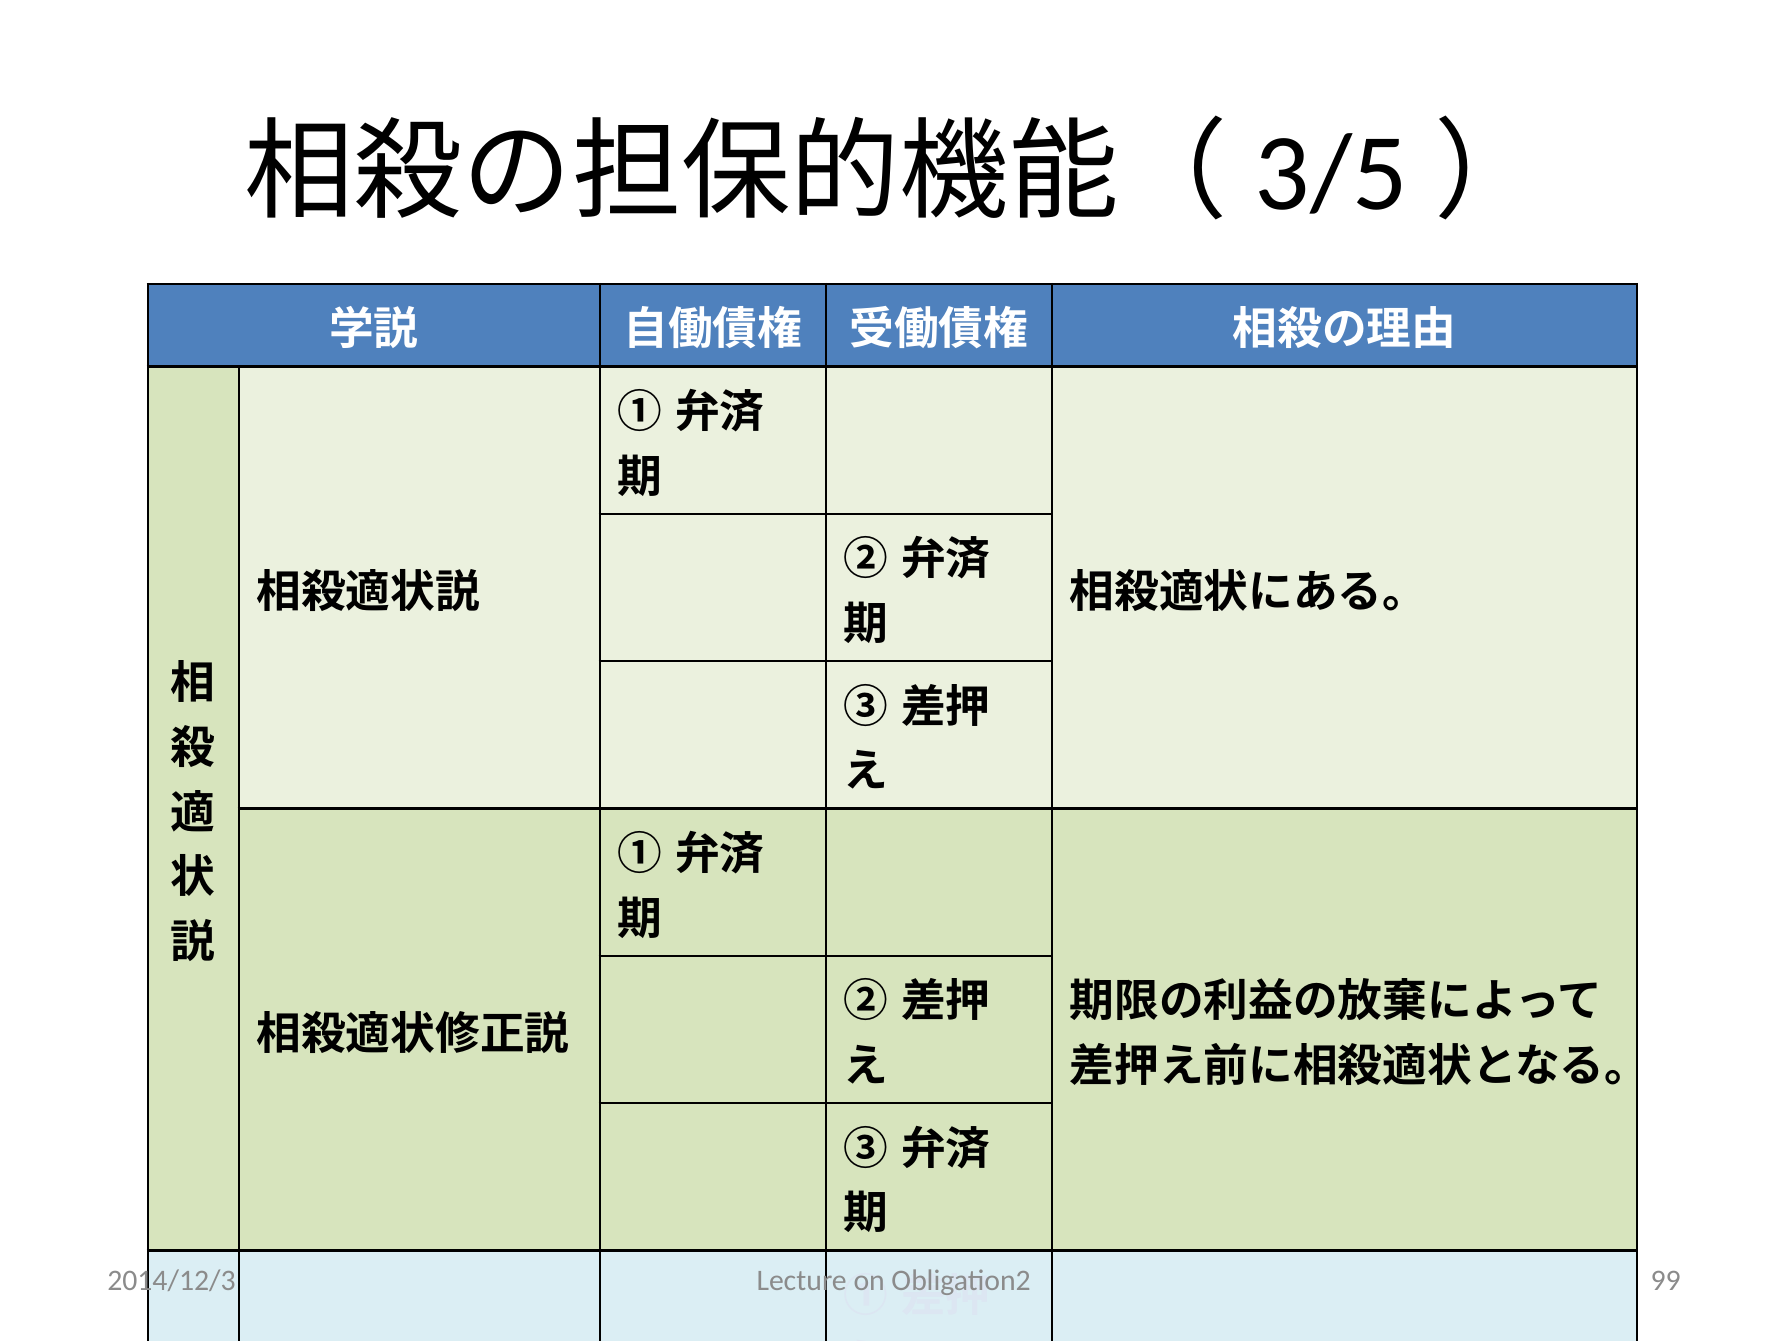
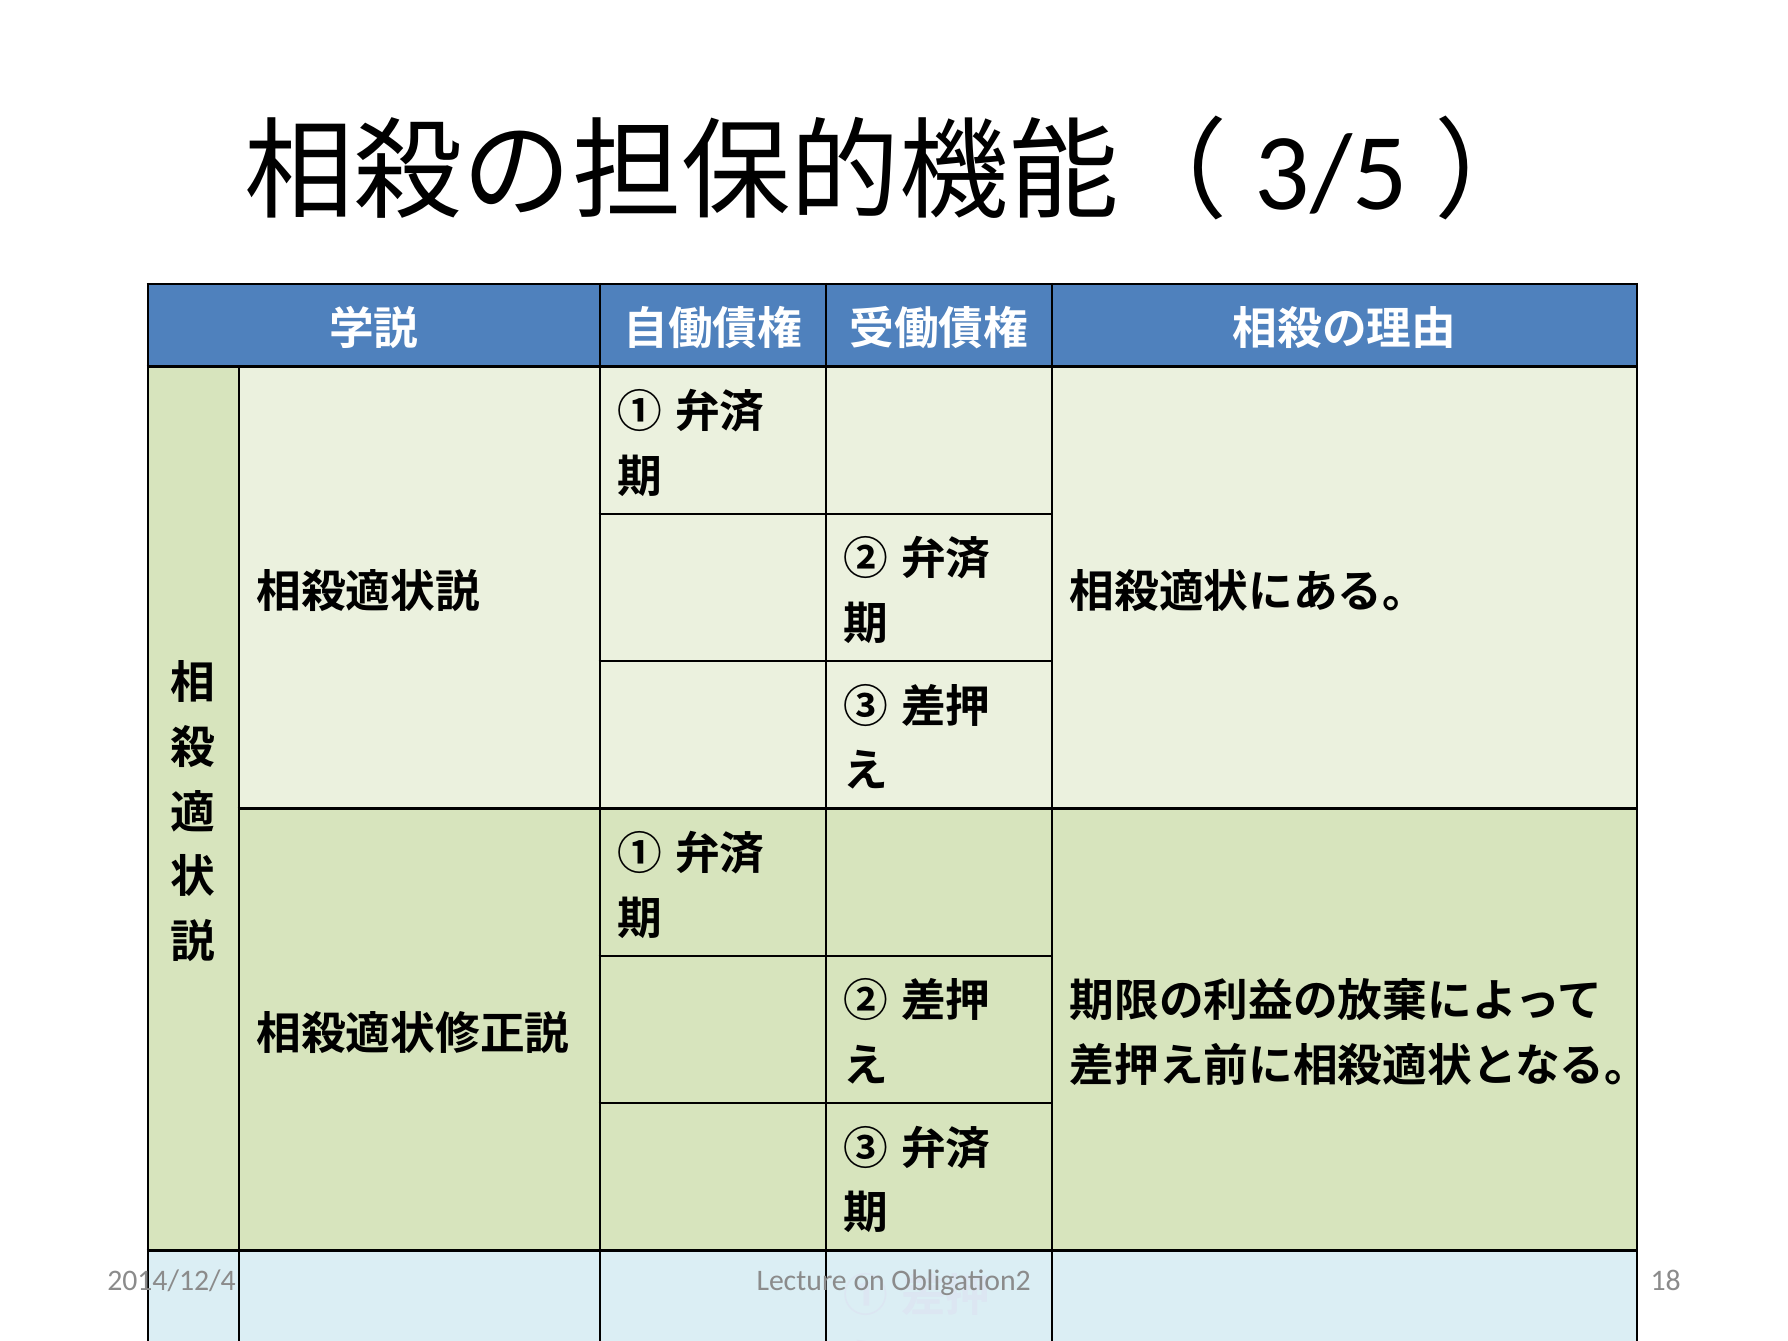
2014/12/3: 2014/12/3 -> 2014/12/4 (171, 1281)
99: 99 -> 18 (1666, 1280)
